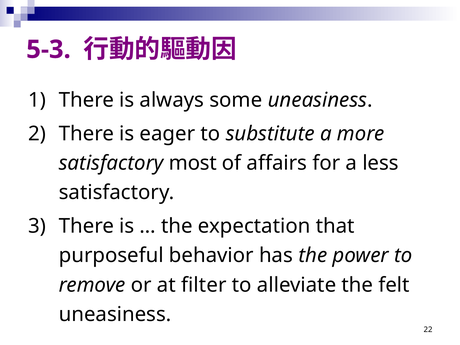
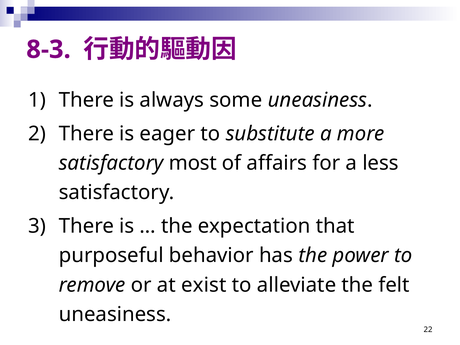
5-3: 5-3 -> 8-3 (48, 50)
filter: filter -> exist (204, 285)
